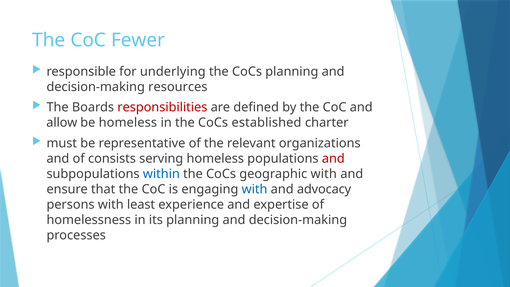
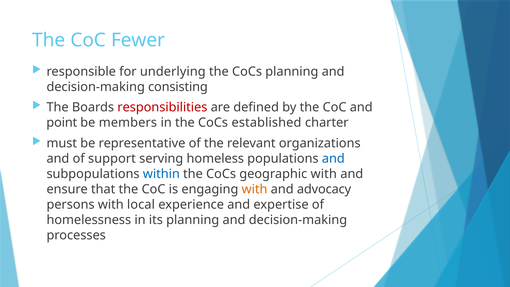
resources: resources -> consisting (178, 87)
allow: allow -> point (62, 123)
be homeless: homeless -> members (128, 123)
consists: consists -> support (112, 159)
and colour: red -> blue (333, 159)
with colour: blue -> orange (255, 189)
least: least -> local (141, 205)
